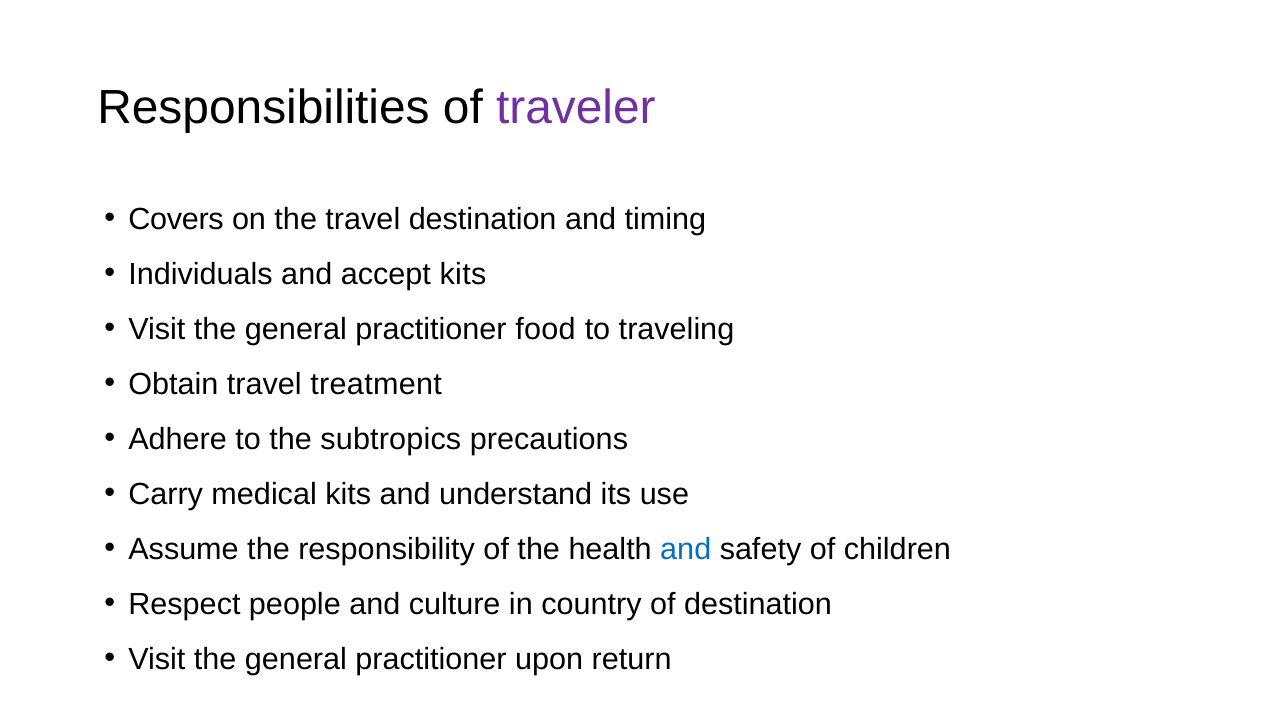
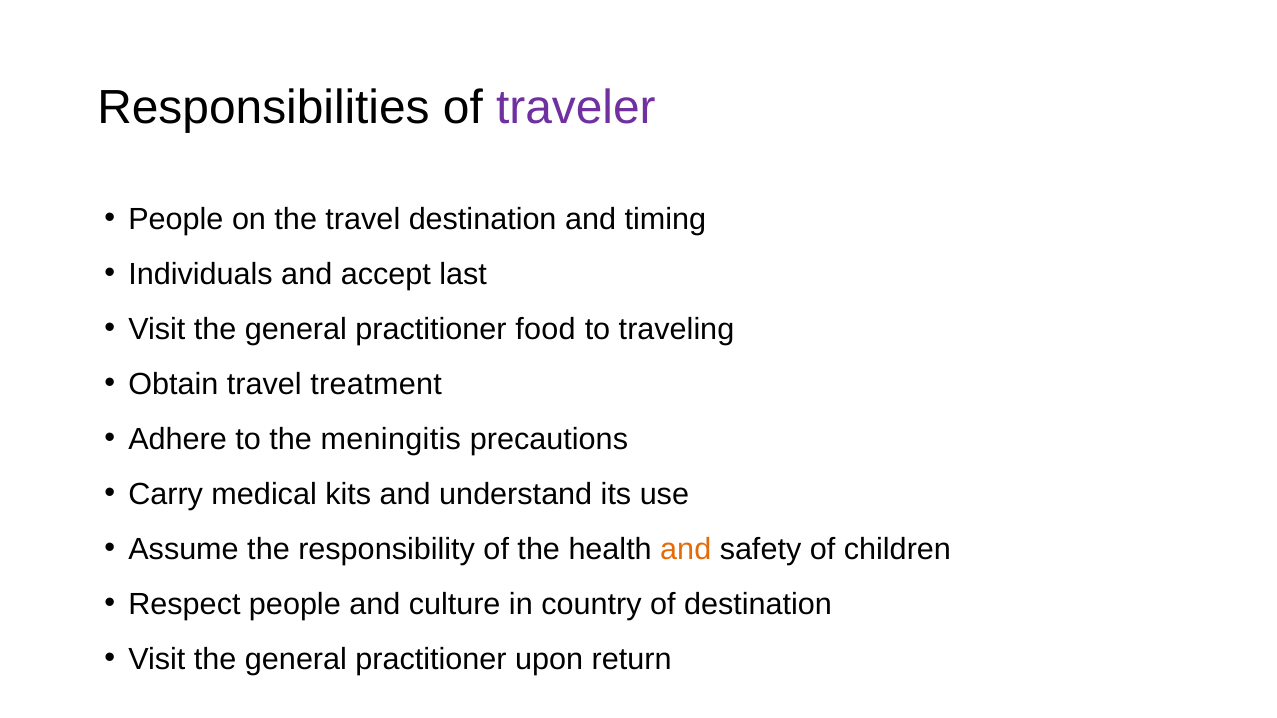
Covers: Covers -> People (176, 219)
accept kits: kits -> last (463, 274)
subtropics: subtropics -> meningitis (391, 439)
and colour: blue -> orange (686, 549)
